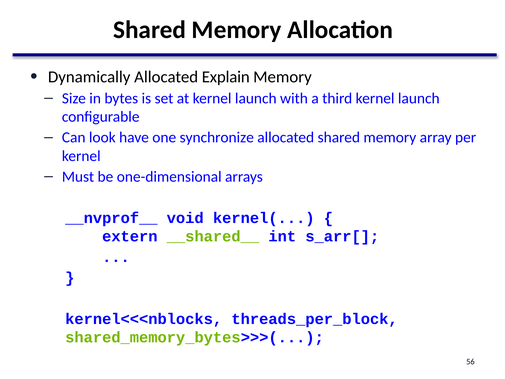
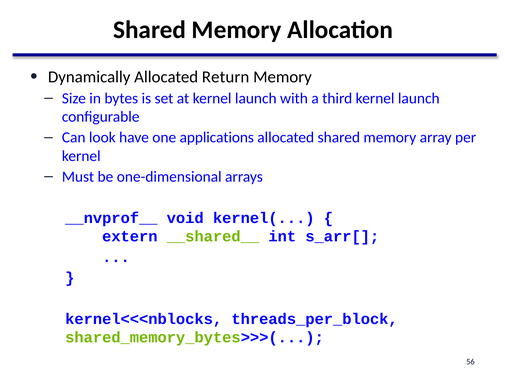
Explain: Explain -> Return (226, 77)
synchronize: synchronize -> applications (217, 137)
